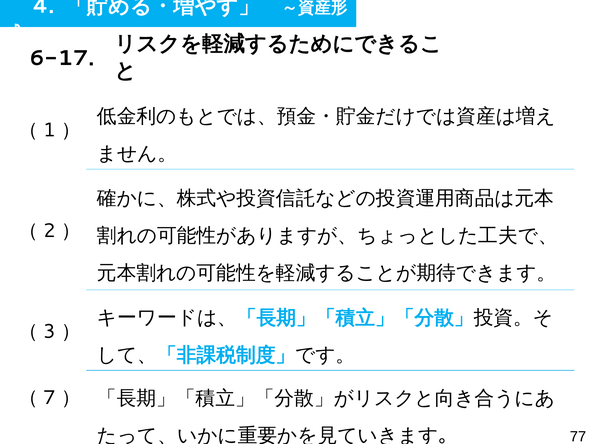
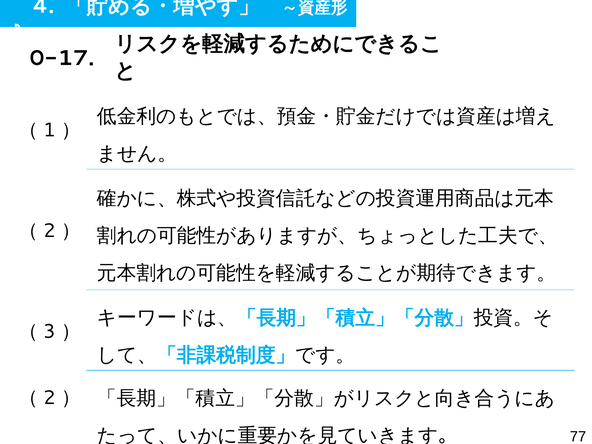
6-17: 6-17 -> 0-17 (62, 58)
7: 7 -> 2 (49, 398)
